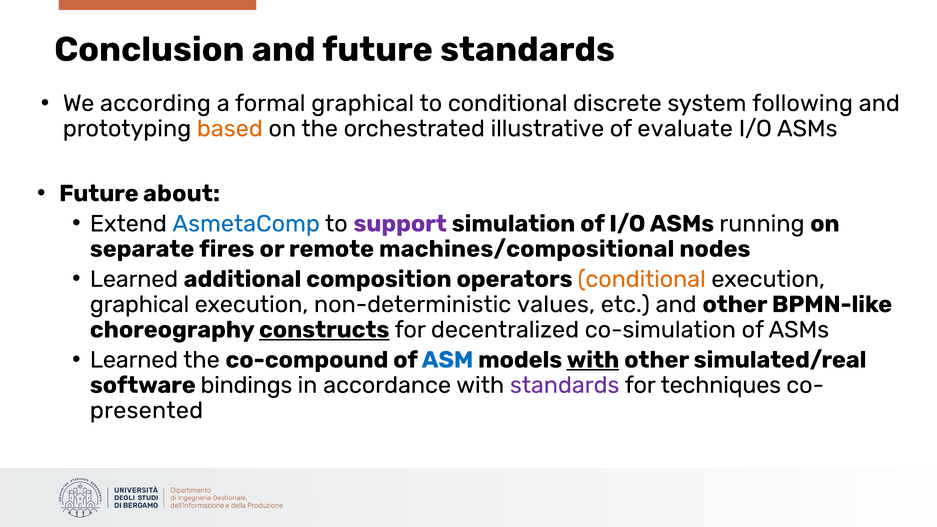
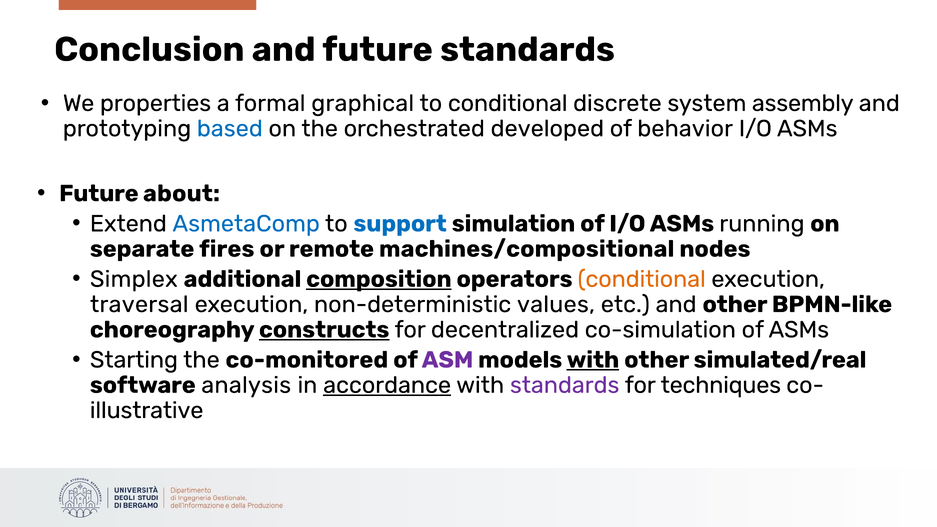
according: according -> properties (156, 103)
following: following -> assembly (803, 103)
based colour: orange -> blue (230, 129)
illustrative: illustrative -> developed (547, 129)
evaluate: evaluate -> behavior (685, 129)
support colour: purple -> blue (400, 224)
Learned: Learned -> Simplex (134, 279)
composition underline: none -> present (379, 279)
graphical: graphical -> traversal (139, 304)
Learned: Learned -> Starting (134, 360)
co-compound: co-compound -> co-monitored (307, 360)
ASM colour: blue -> purple (448, 360)
bindings: bindings -> analysis (246, 385)
accordance underline: none -> present (387, 385)
presented: presented -> illustrative (147, 410)
